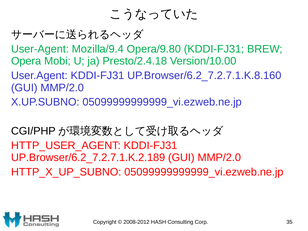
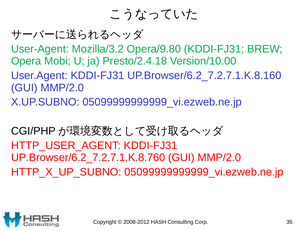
Mozilla/9.4: Mozilla/9.4 -> Mozilla/3.2 (98, 49)
UP.Browser/6.2_7.2.7.1.K.2.189: UP.Browser/6.2_7.2.7.1.K.2.189 -> UP.Browser/6.2_7.2.7.1.K.8.760 (88, 158)
